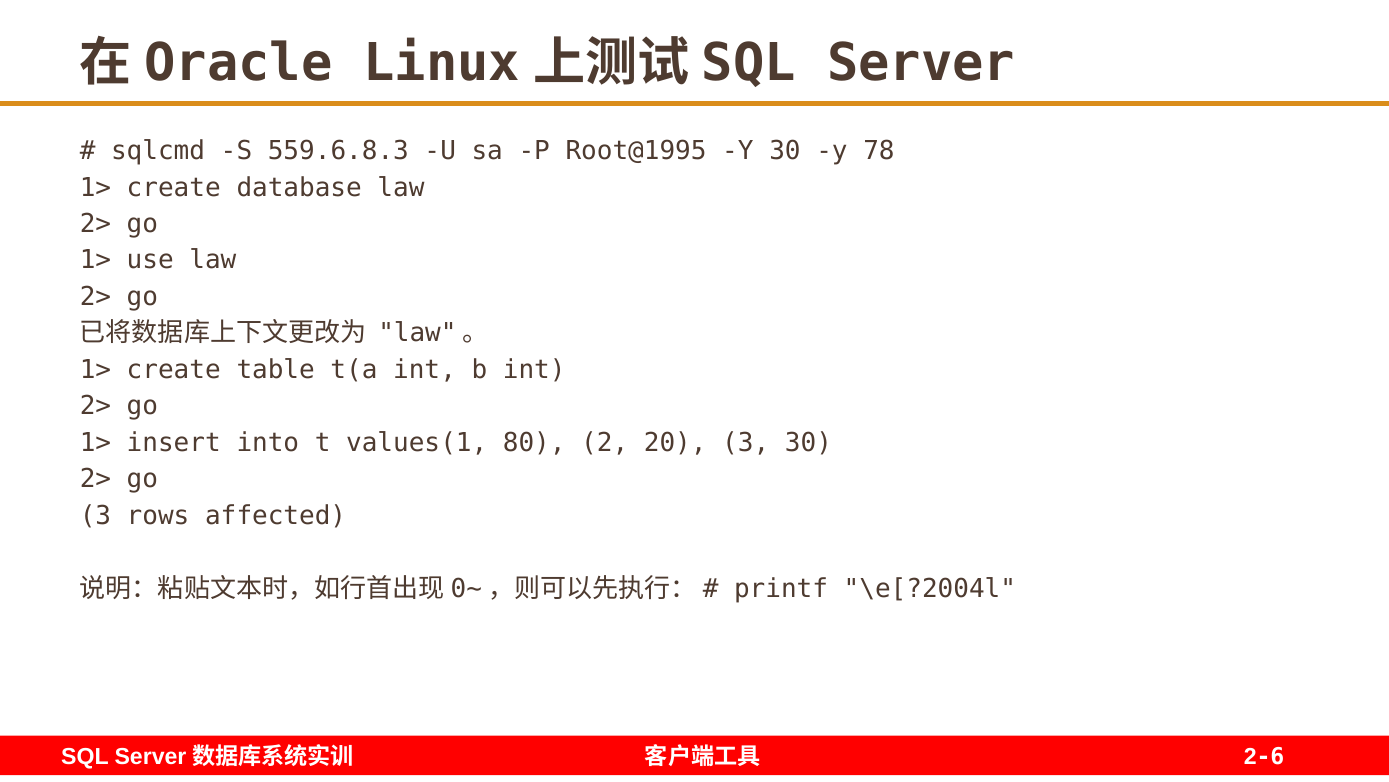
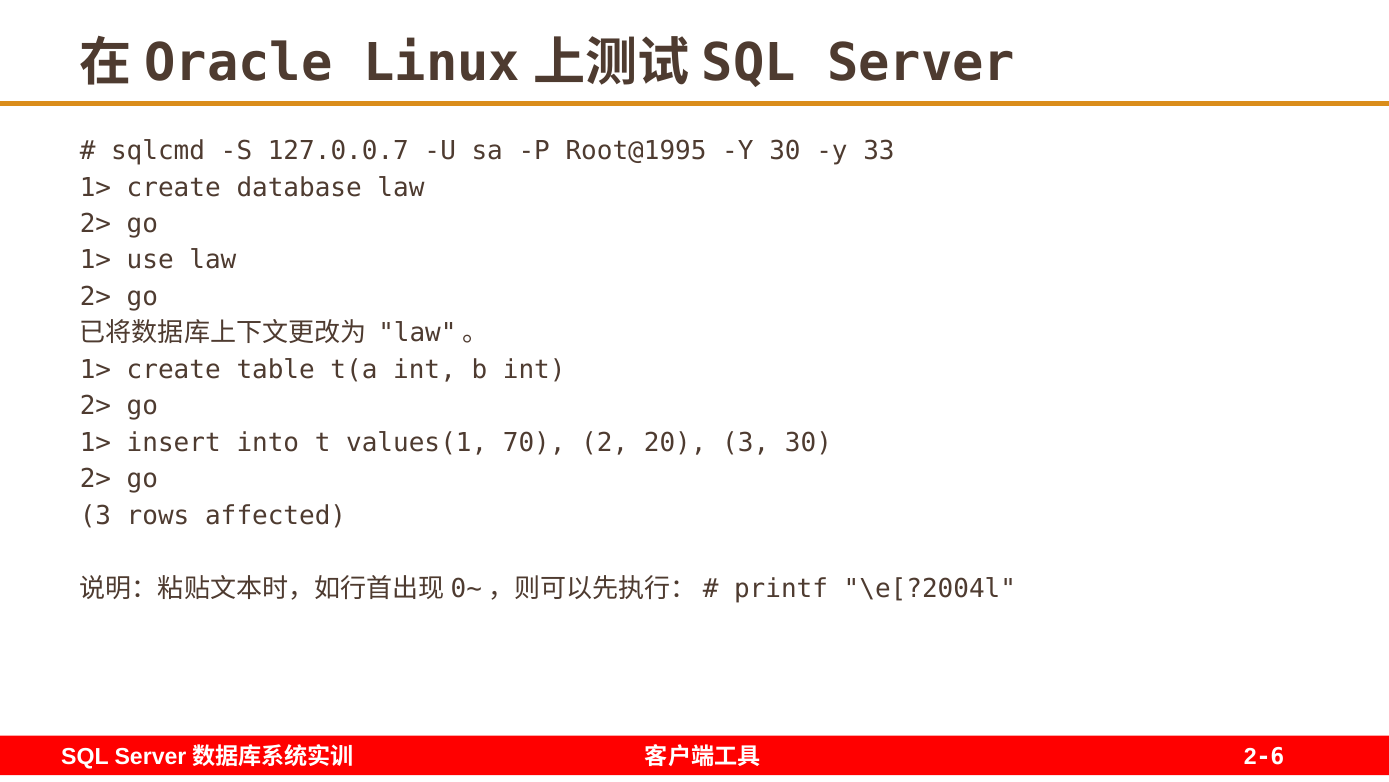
559.6.8.3: 559.6.8.3 -> 127.0.0.7 (338, 151)
78: 78 -> 33 (879, 151)
80: 80 -> 70 (534, 442)
